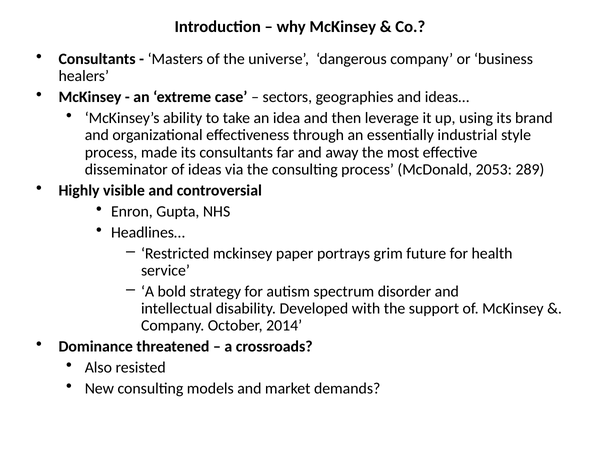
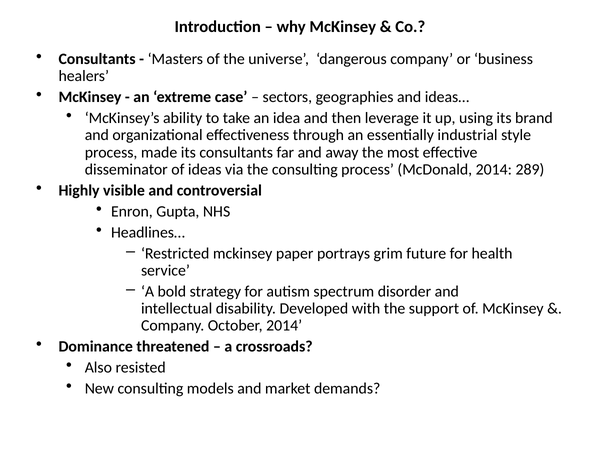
McDonald 2053: 2053 -> 2014 (494, 169)
